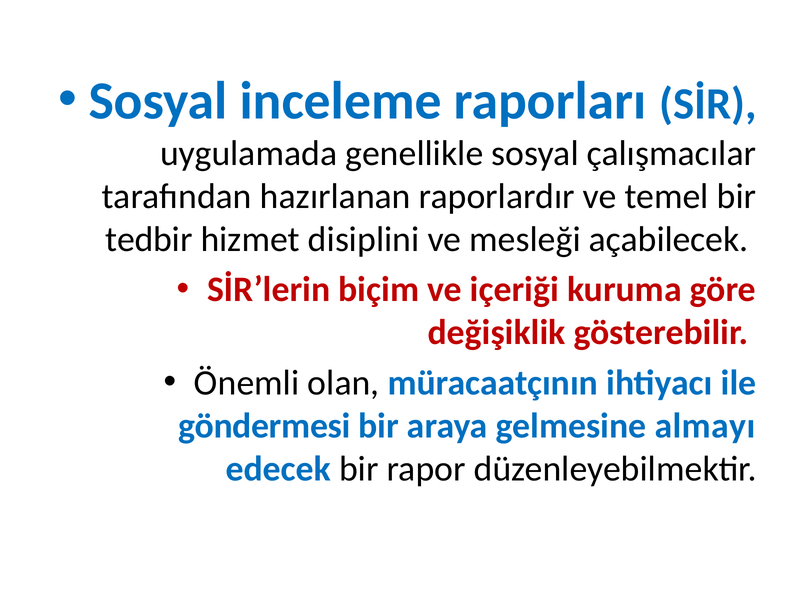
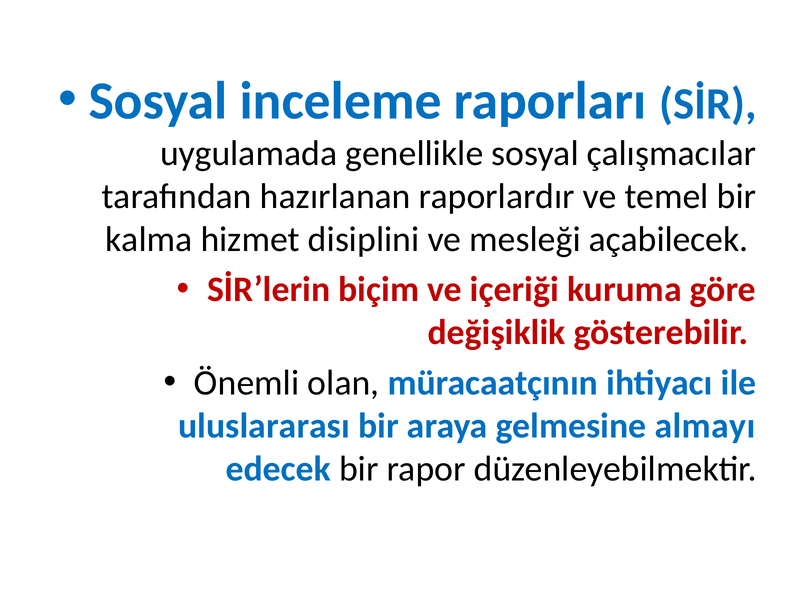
tedbir: tedbir -> kalma (149, 239)
göndermesi: göndermesi -> uluslararası (264, 426)
